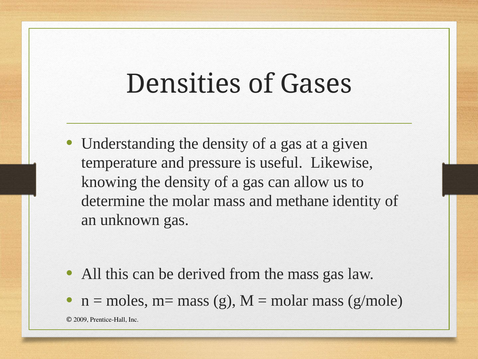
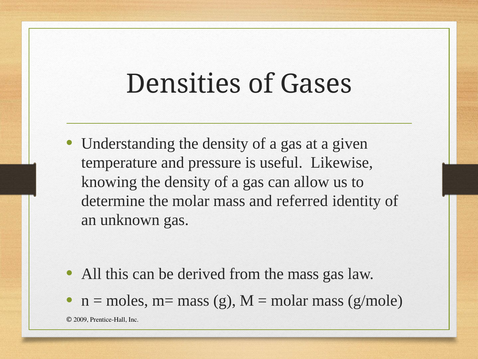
methane: methane -> referred (302, 201)
